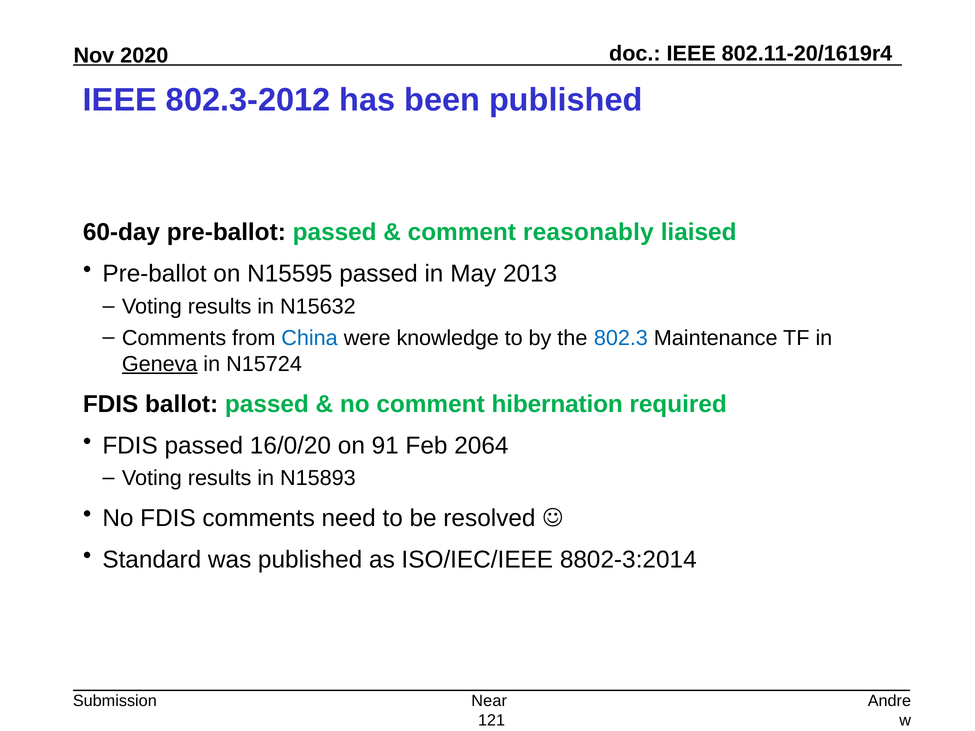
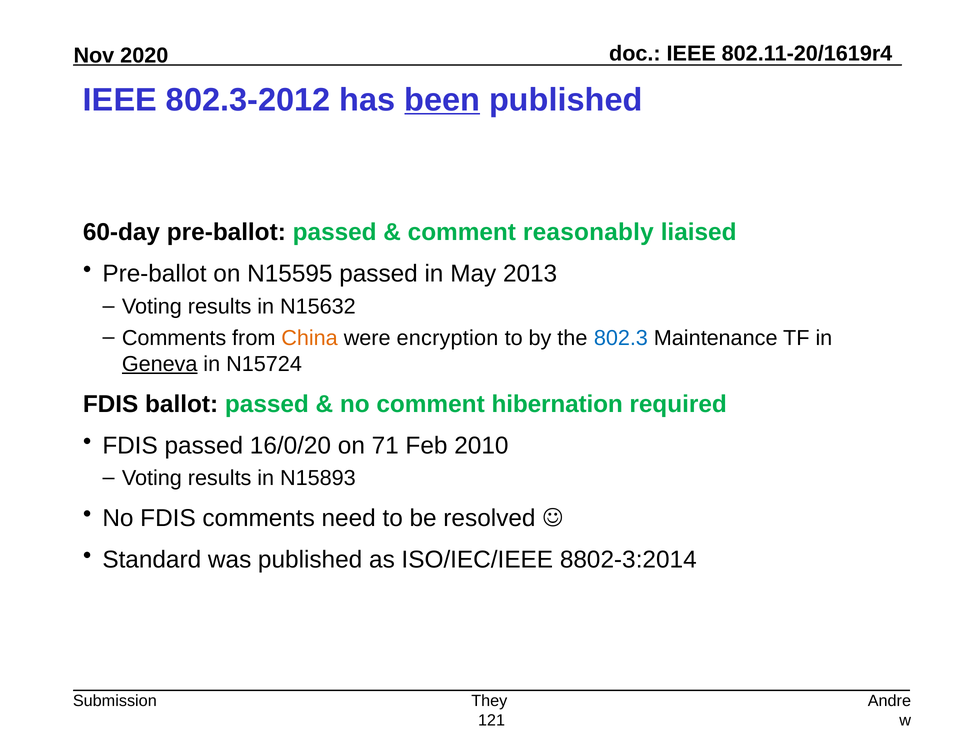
been underline: none -> present (442, 100)
China colour: blue -> orange (310, 338)
knowledge: knowledge -> encryption (447, 338)
91: 91 -> 71 (385, 446)
2064: 2064 -> 2010 (481, 446)
Near: Near -> They (489, 701)
